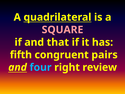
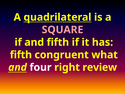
and that: that -> fifth (58, 42)
pairs: pairs -> what (105, 55)
four colour: light blue -> white (41, 67)
